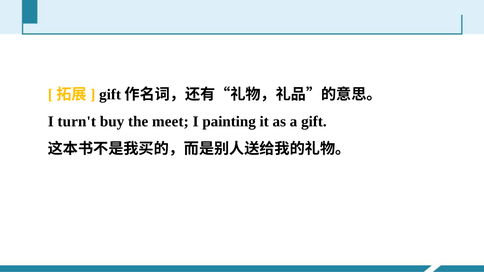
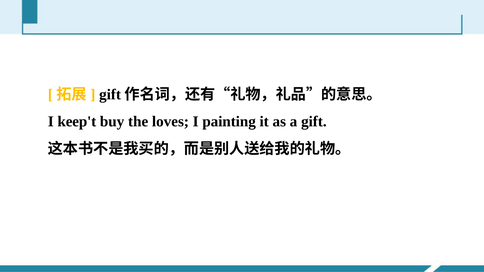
turn't: turn't -> keep't (77, 122)
meet: meet -> loves (170, 122)
